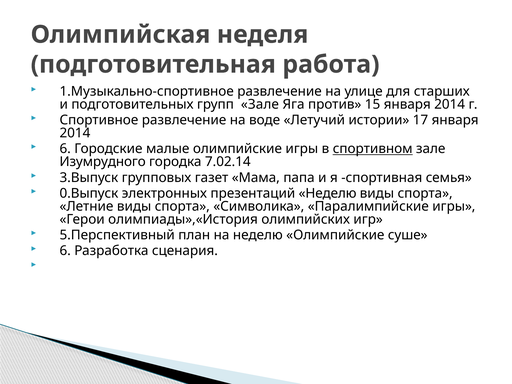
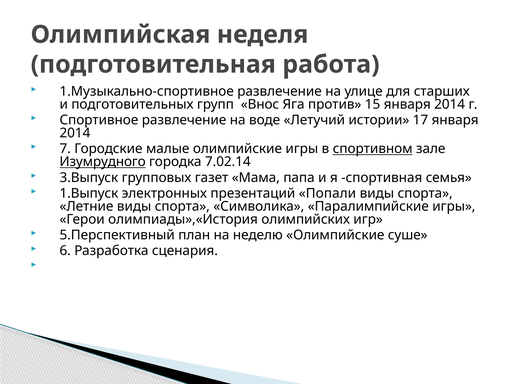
групп Зале: Зале -> Внос (260, 104)
6: 6 -> 7 (65, 149)
Изумрудного underline: none -> present (103, 162)
0.Выпуск: 0.Выпуск -> 1.Выпуск (89, 193)
презентаций Неделю: Неделю -> Попали (327, 193)
